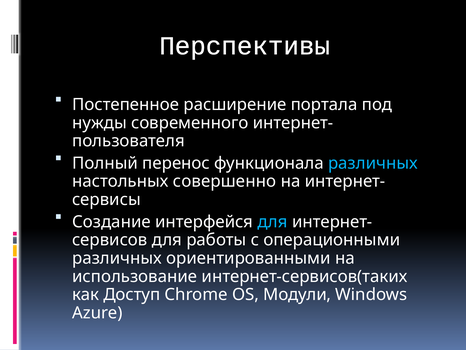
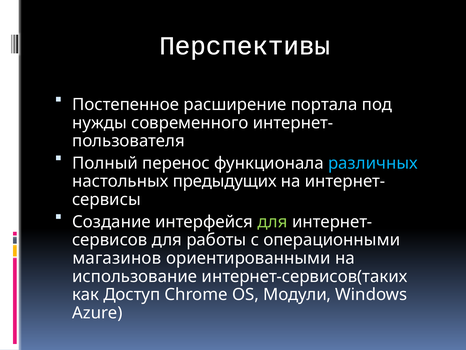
совершенно: совершенно -> предыдущих (225, 181)
для colour: light blue -> light green (272, 222)
различных: различных -> магазинов (117, 258)
